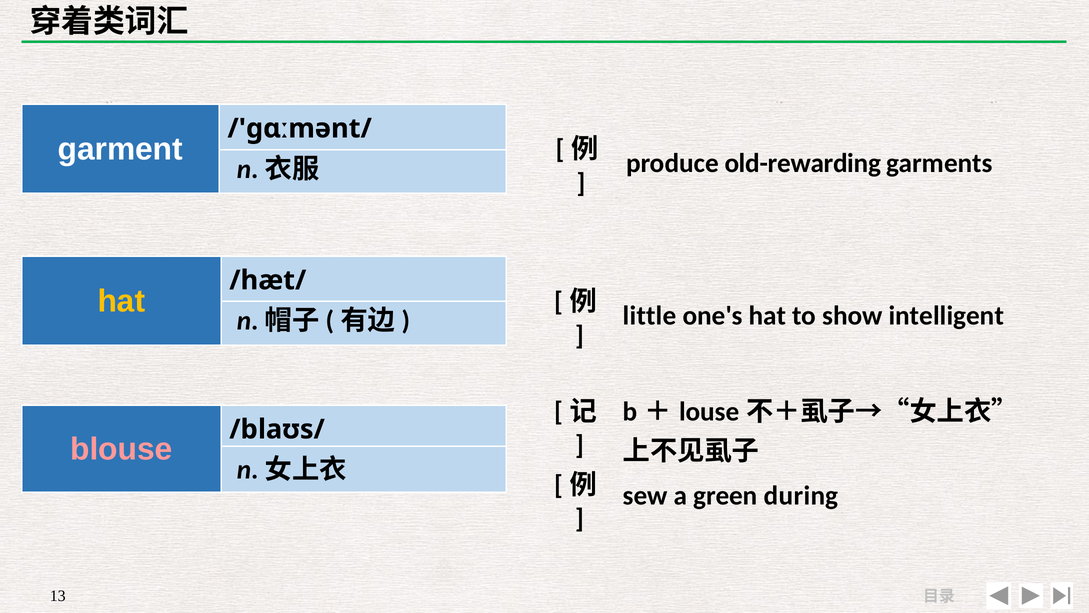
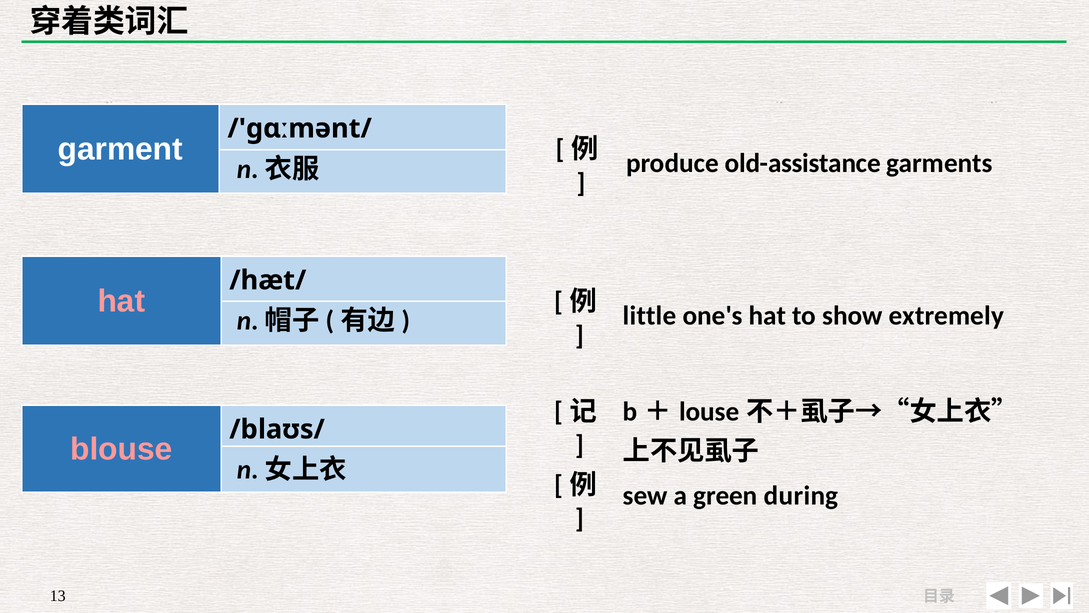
old-rewarding: old-rewarding -> old-assistance (803, 163)
hat colour: yellow -> pink (121, 301)
intelligent: intelligent -> extremely (946, 316)
